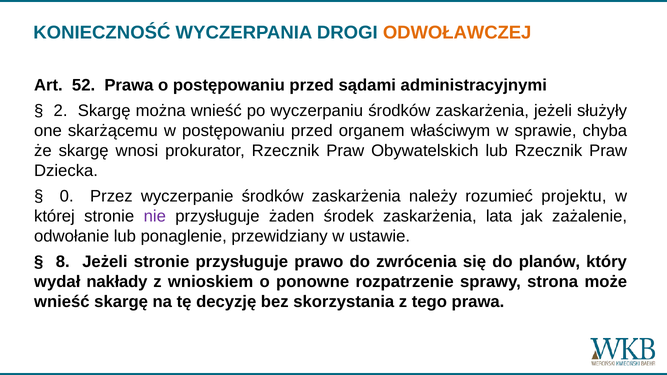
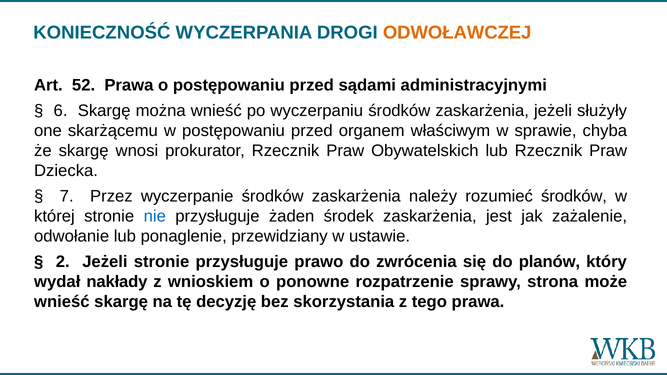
2: 2 -> 6 (61, 111)
0: 0 -> 7 (67, 196)
rozumieć projektu: projektu -> środków (574, 196)
nie colour: purple -> blue (155, 216)
lata: lata -> jest (499, 216)
8: 8 -> 2 (63, 262)
